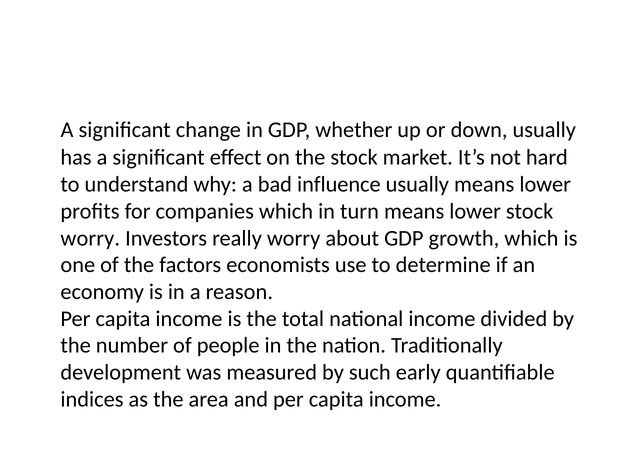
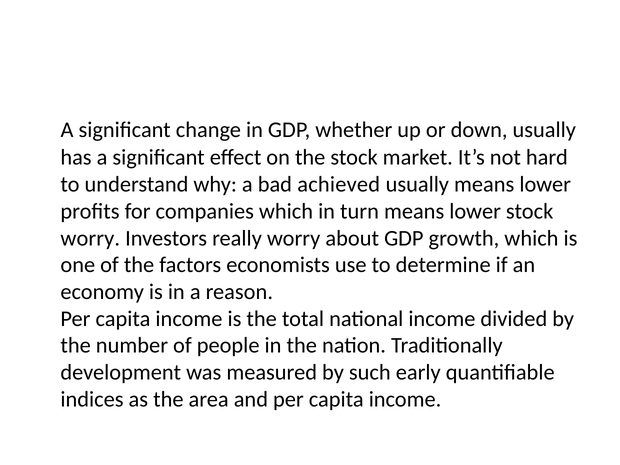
influence: influence -> achieved (339, 184)
